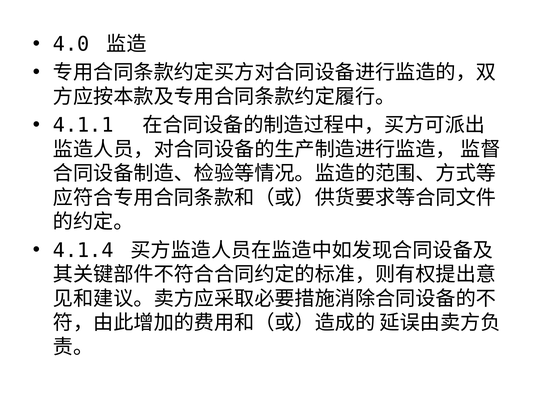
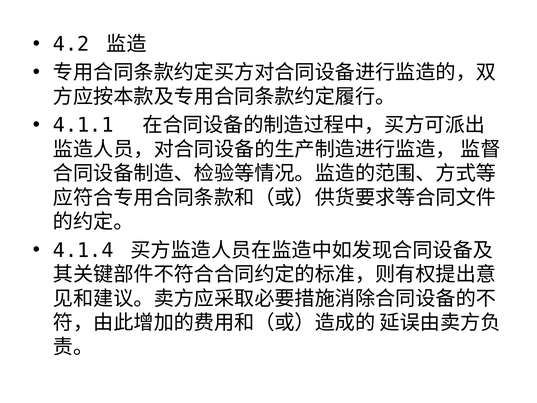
4.0: 4.0 -> 4.2 (71, 44)
